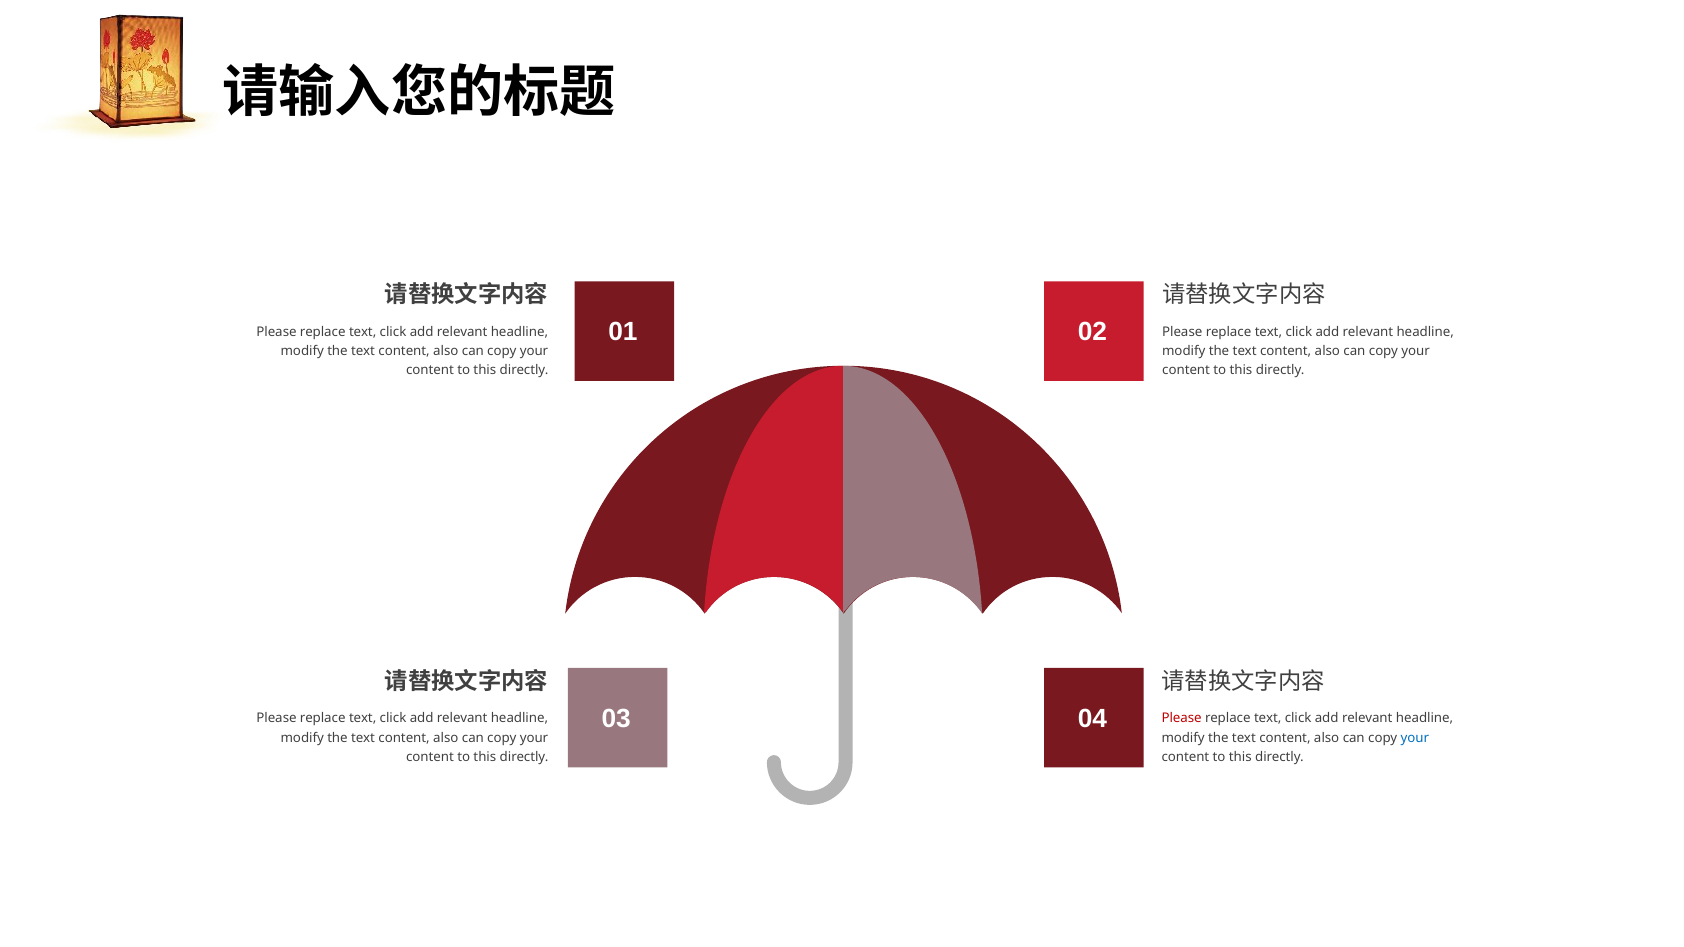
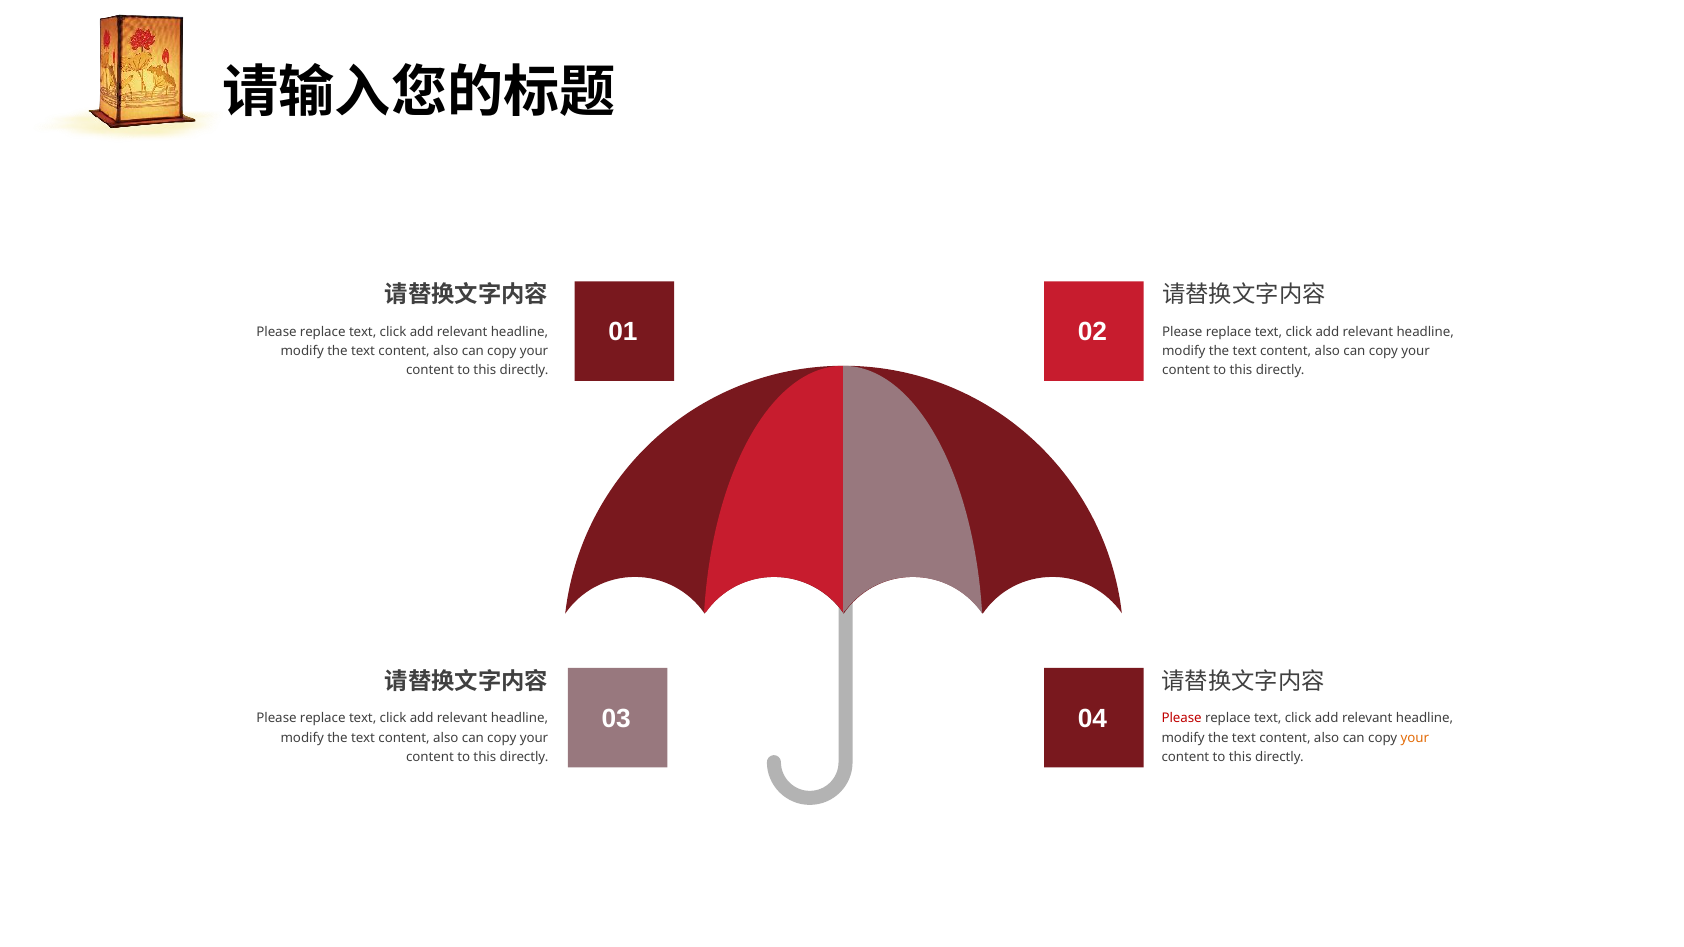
your colour: blue -> orange (1415, 738)
